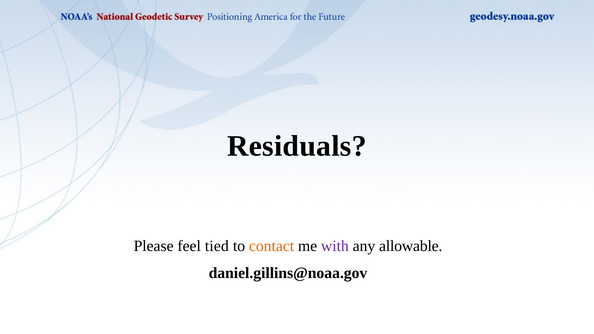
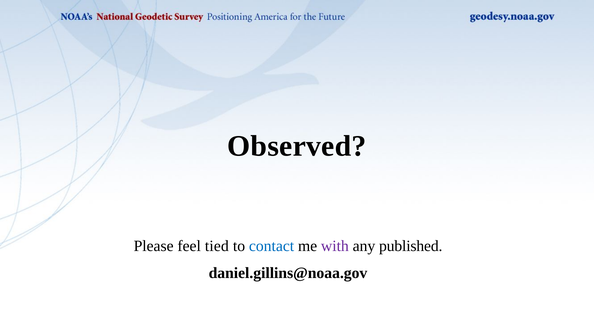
Residuals: Residuals -> Observed (297, 146)
contact colour: orange -> blue (272, 246)
allowable: allowable -> published (411, 246)
